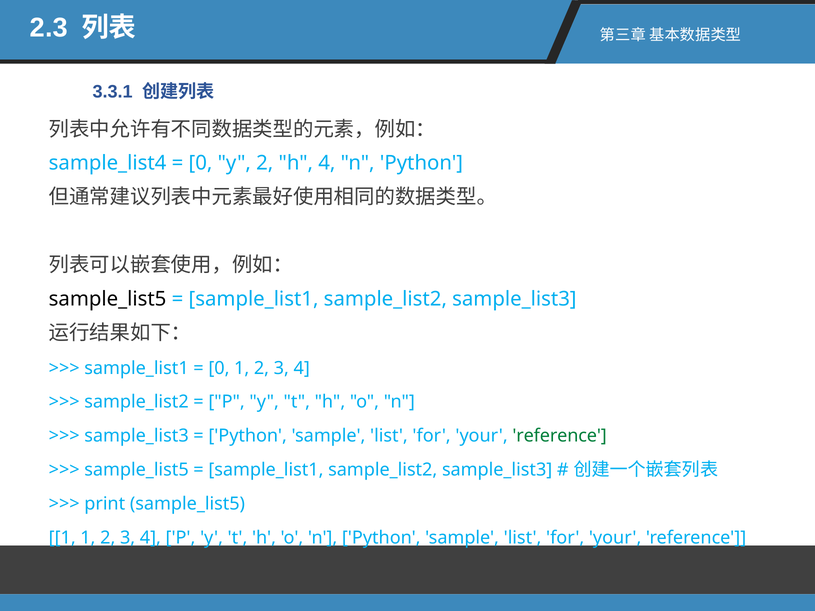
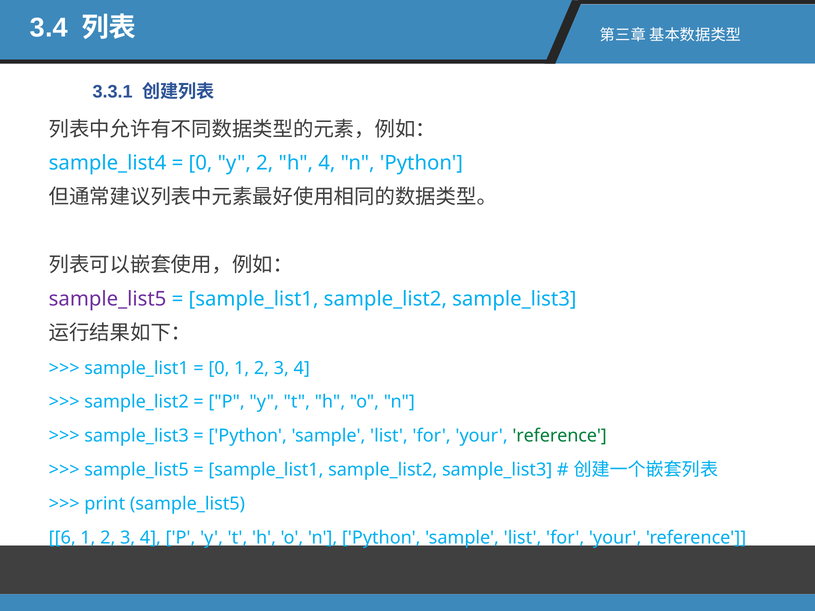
2.3: 2.3 -> 3.4 (49, 28)
sample_list5 colour: black -> purple (108, 299)
1: 1 -> 6 (62, 538)
